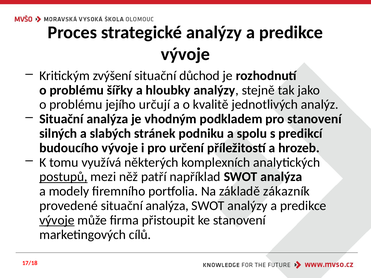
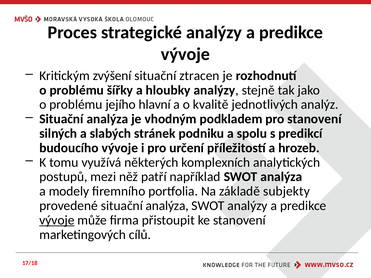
důchod: důchod -> ztracen (199, 76)
určují: určují -> hlavní (155, 105)
postupů underline: present -> none (63, 177)
zákazník: zákazník -> subjekty (287, 191)
